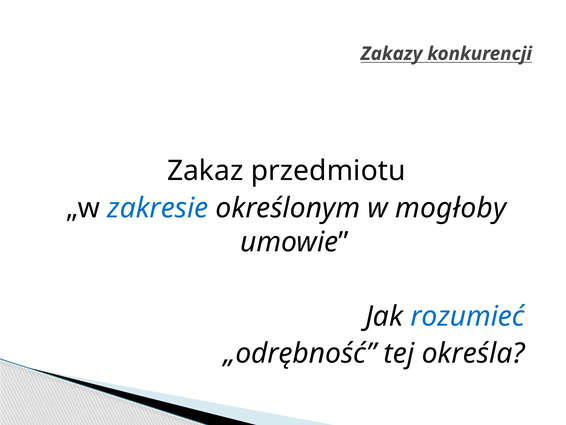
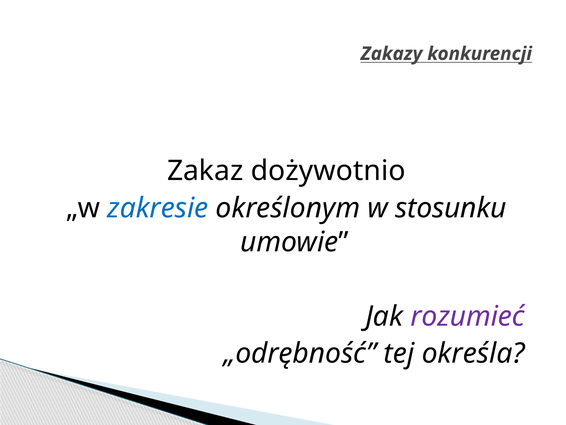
przedmiotu: przedmiotu -> dożywotnio (328, 171)
mogłoby: mogłoby -> stosunku (451, 208)
rozumieć colour: blue -> purple (468, 316)
